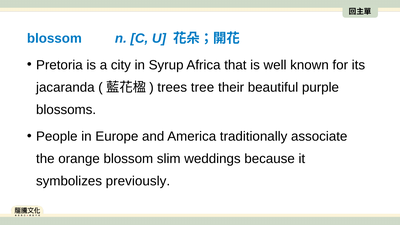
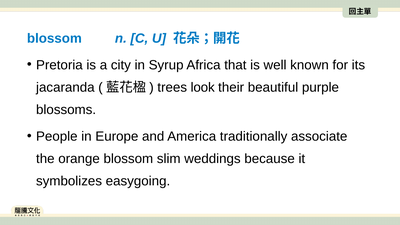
tree: tree -> look (203, 87)
previously: previously -> easygoing (138, 181)
